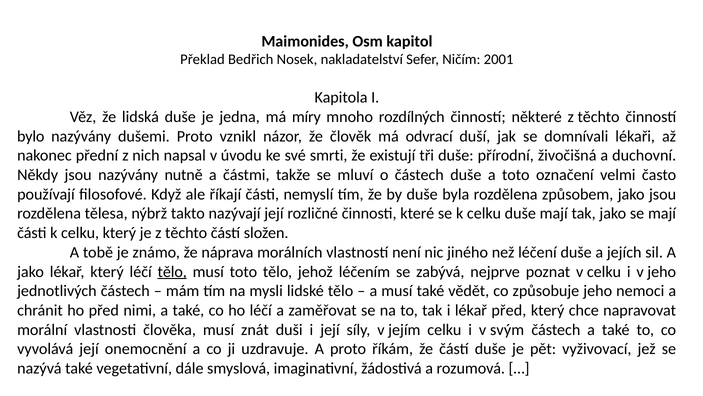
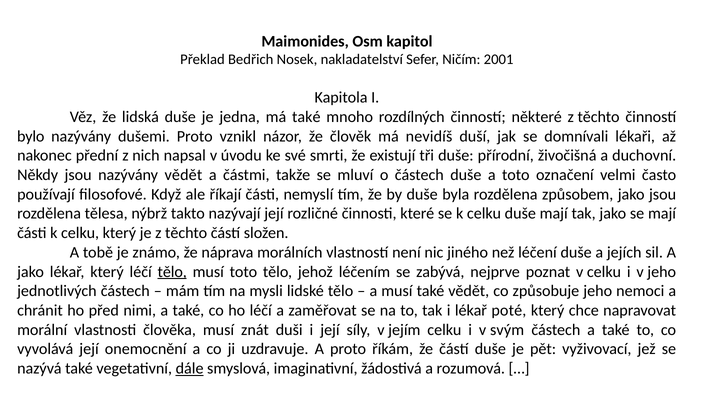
má míry: míry -> také (306, 117)
odvrací: odvrací -> nevidíš (429, 136)
nazývány nutně: nutně -> vědět (183, 175)
lékař před: před -> poté (509, 310)
dále underline: none -> present (190, 368)
